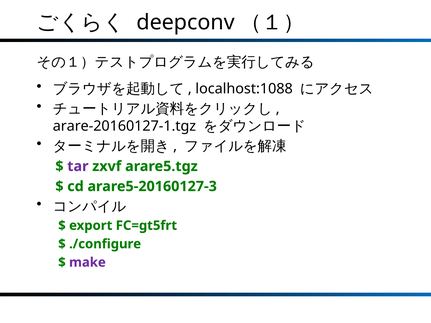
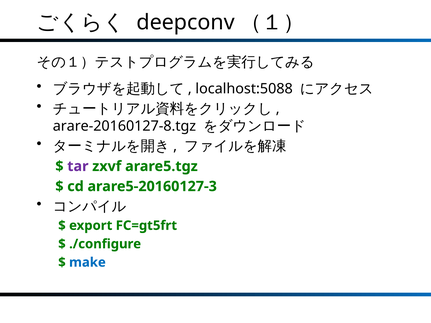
localhost:1088: localhost:1088 -> localhost:5088 (244, 89)
arare-20160127-1.tgz: arare-20160127-1.tgz -> arare-20160127-8.tgz (124, 126)
make colour: purple -> blue (87, 263)
